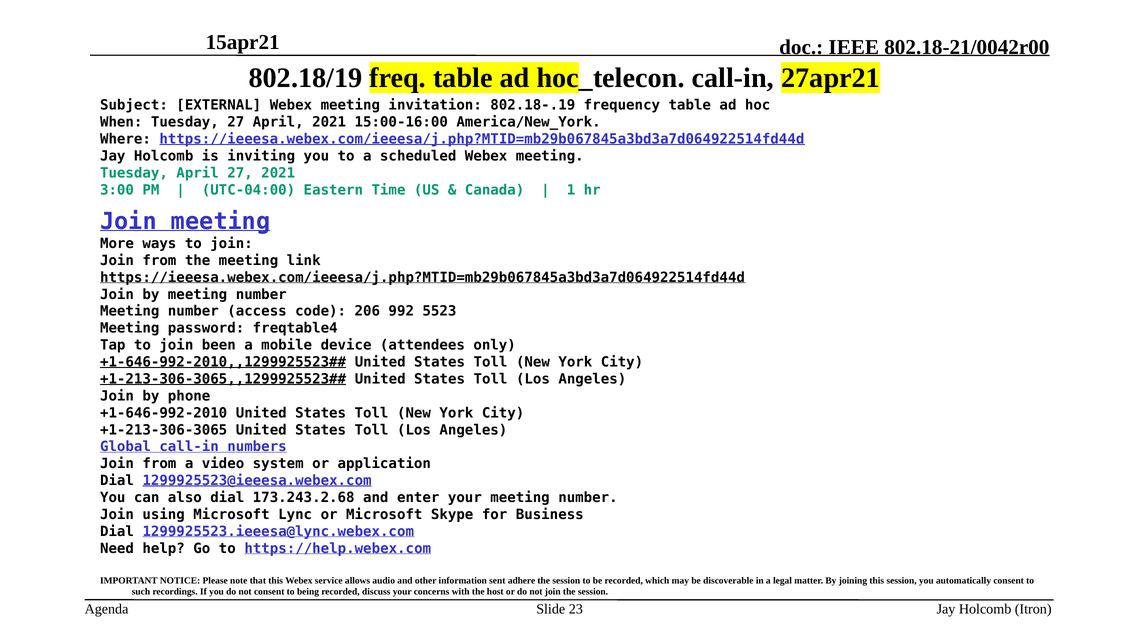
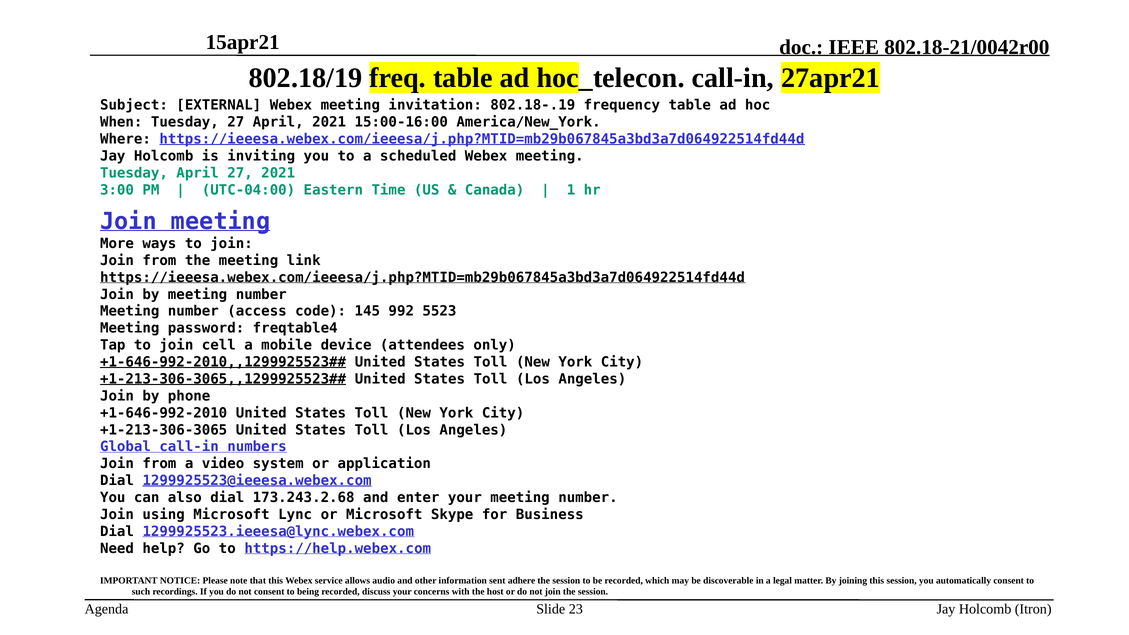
206: 206 -> 145 (367, 311)
been: been -> cell (219, 345)
